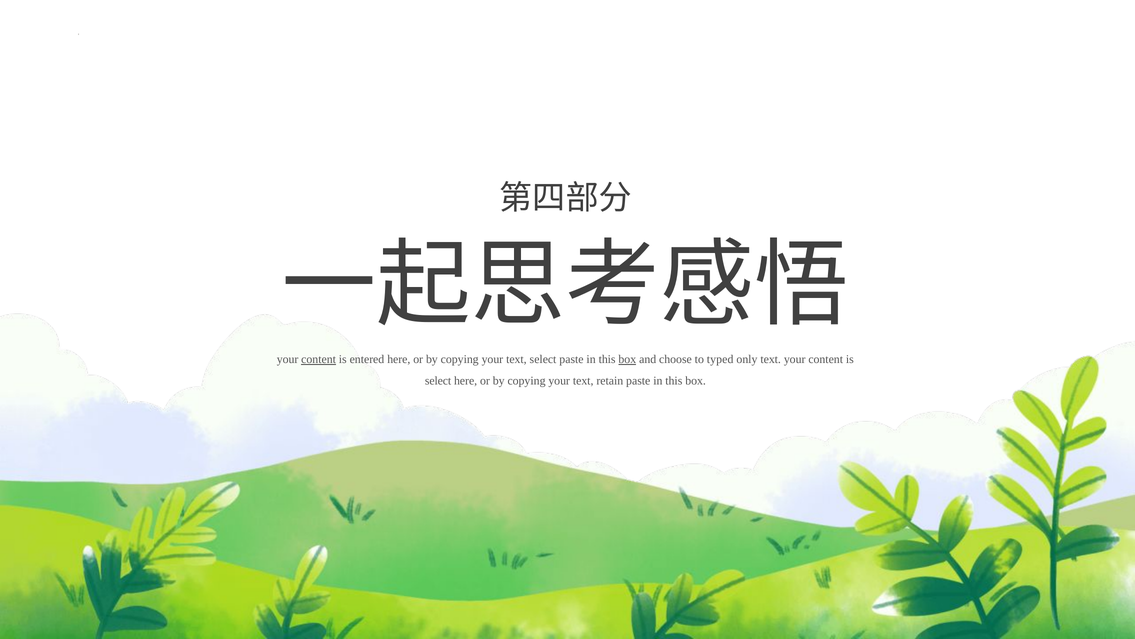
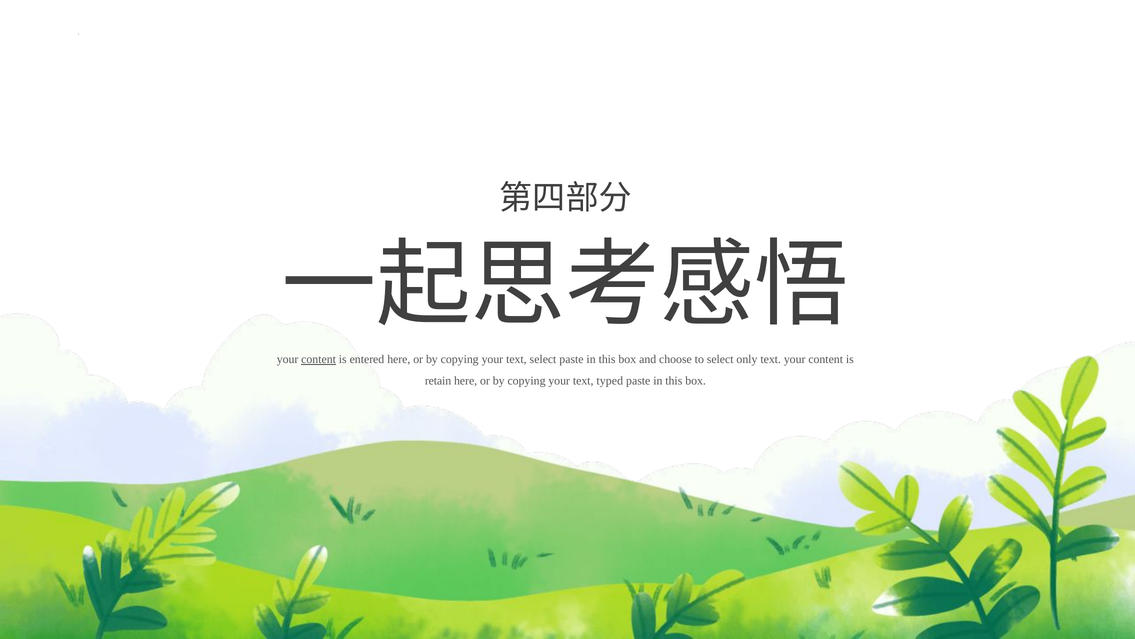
box underline: present -> none (627, 359)
to typed: typed -> select (720, 359)
select: select -> retain (438, 380)
retain: retain -> typed (610, 380)
